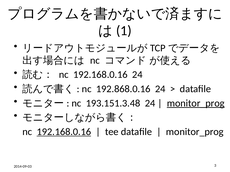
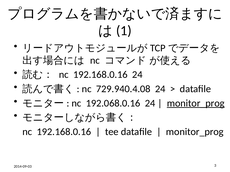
192.868.0.16: 192.868.0.16 -> 729.940.4.08 (123, 89)
193.151.3.48: 193.151.3.48 -> 192.068.0.16 (113, 103)
192.168.0.16 underline: present -> none (64, 132)
